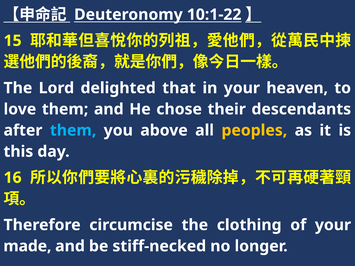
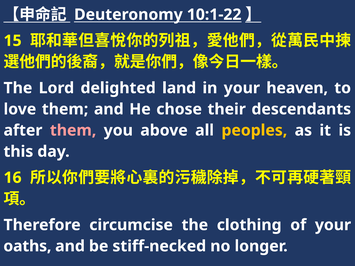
that: that -> land (179, 88)
them colour: light blue -> pink (73, 130)
made: made -> oaths (27, 246)
